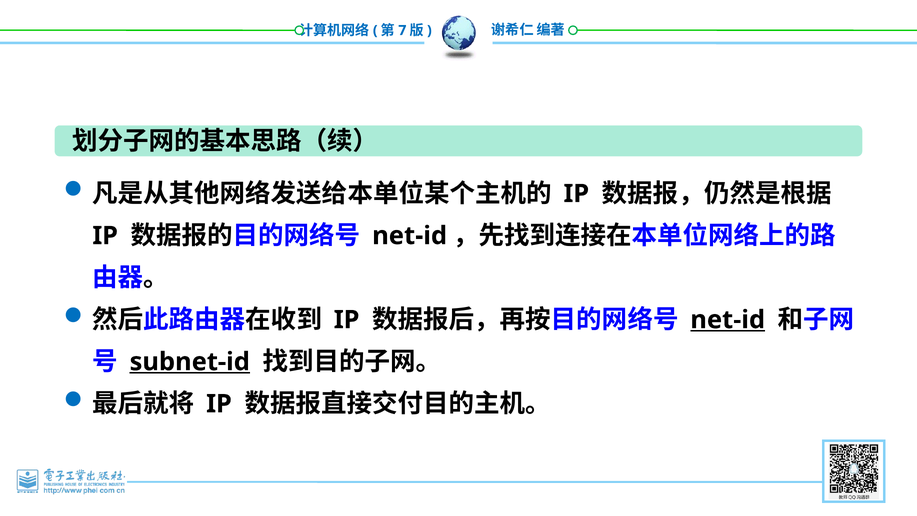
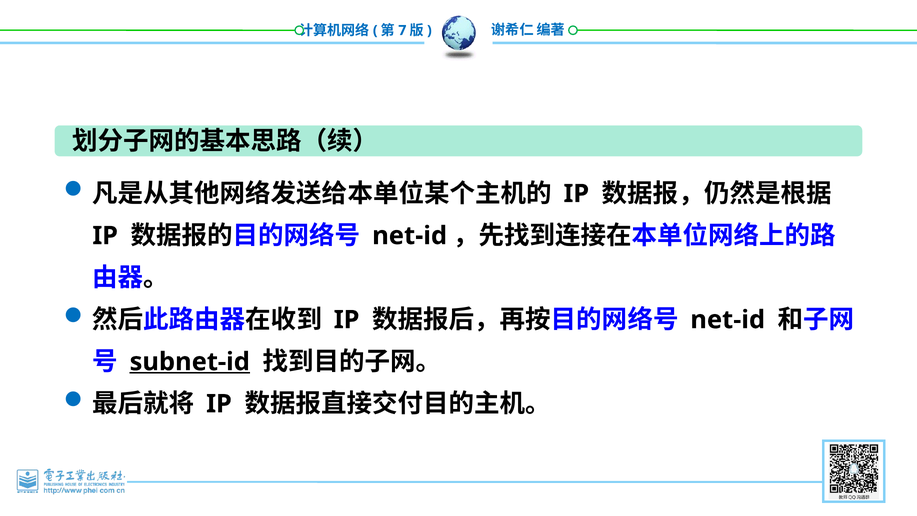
net-id underline: present -> none (728, 320)
